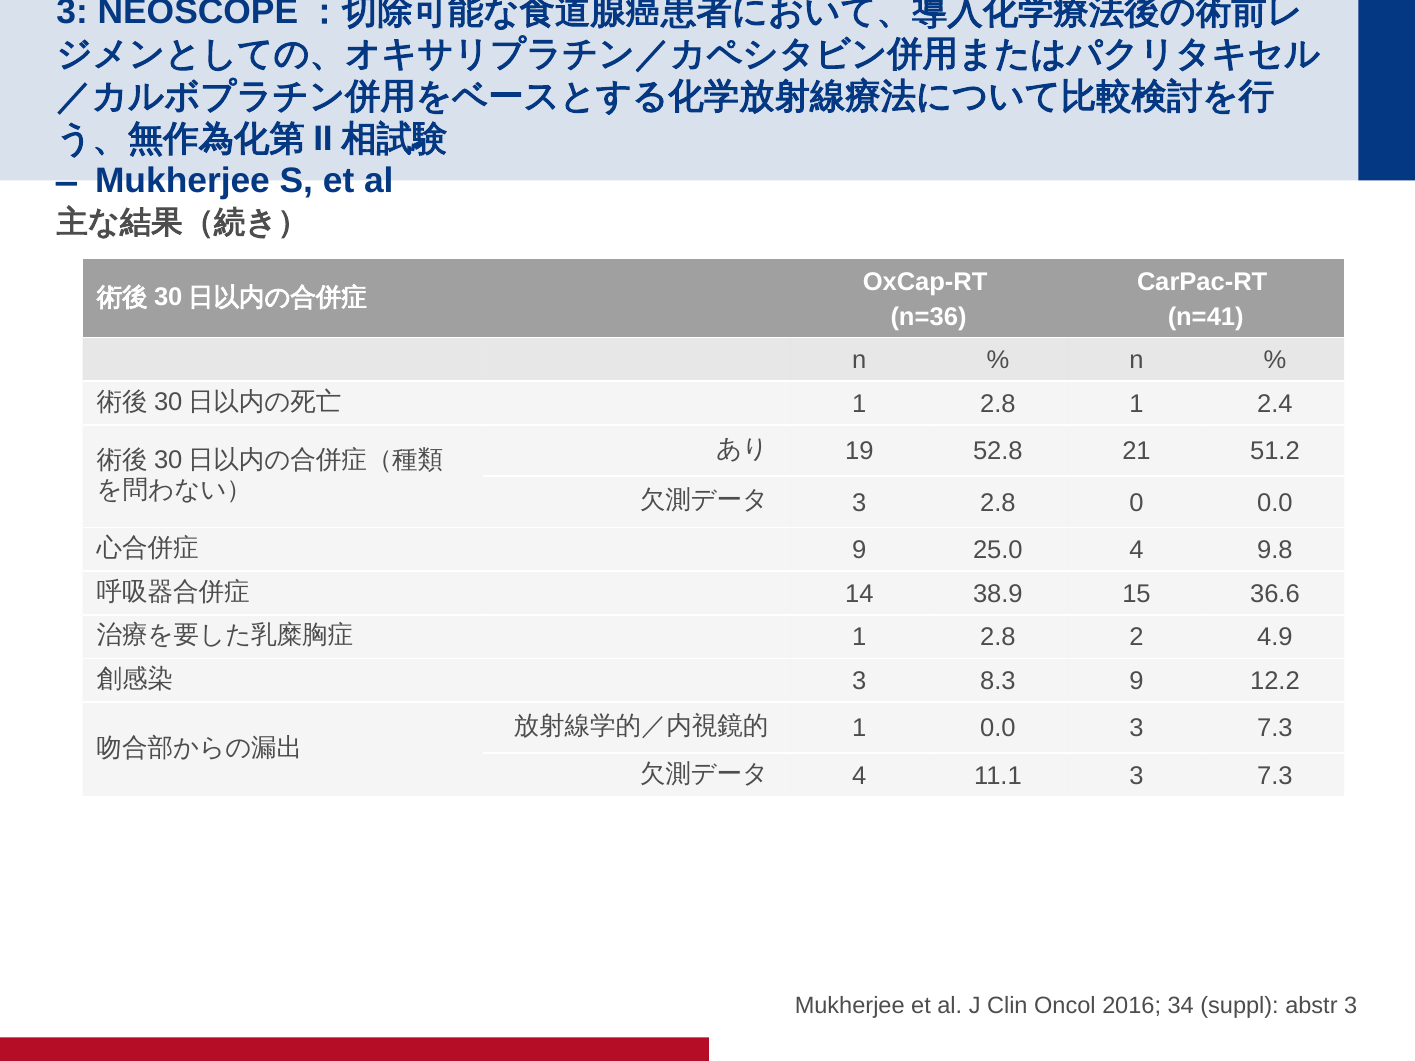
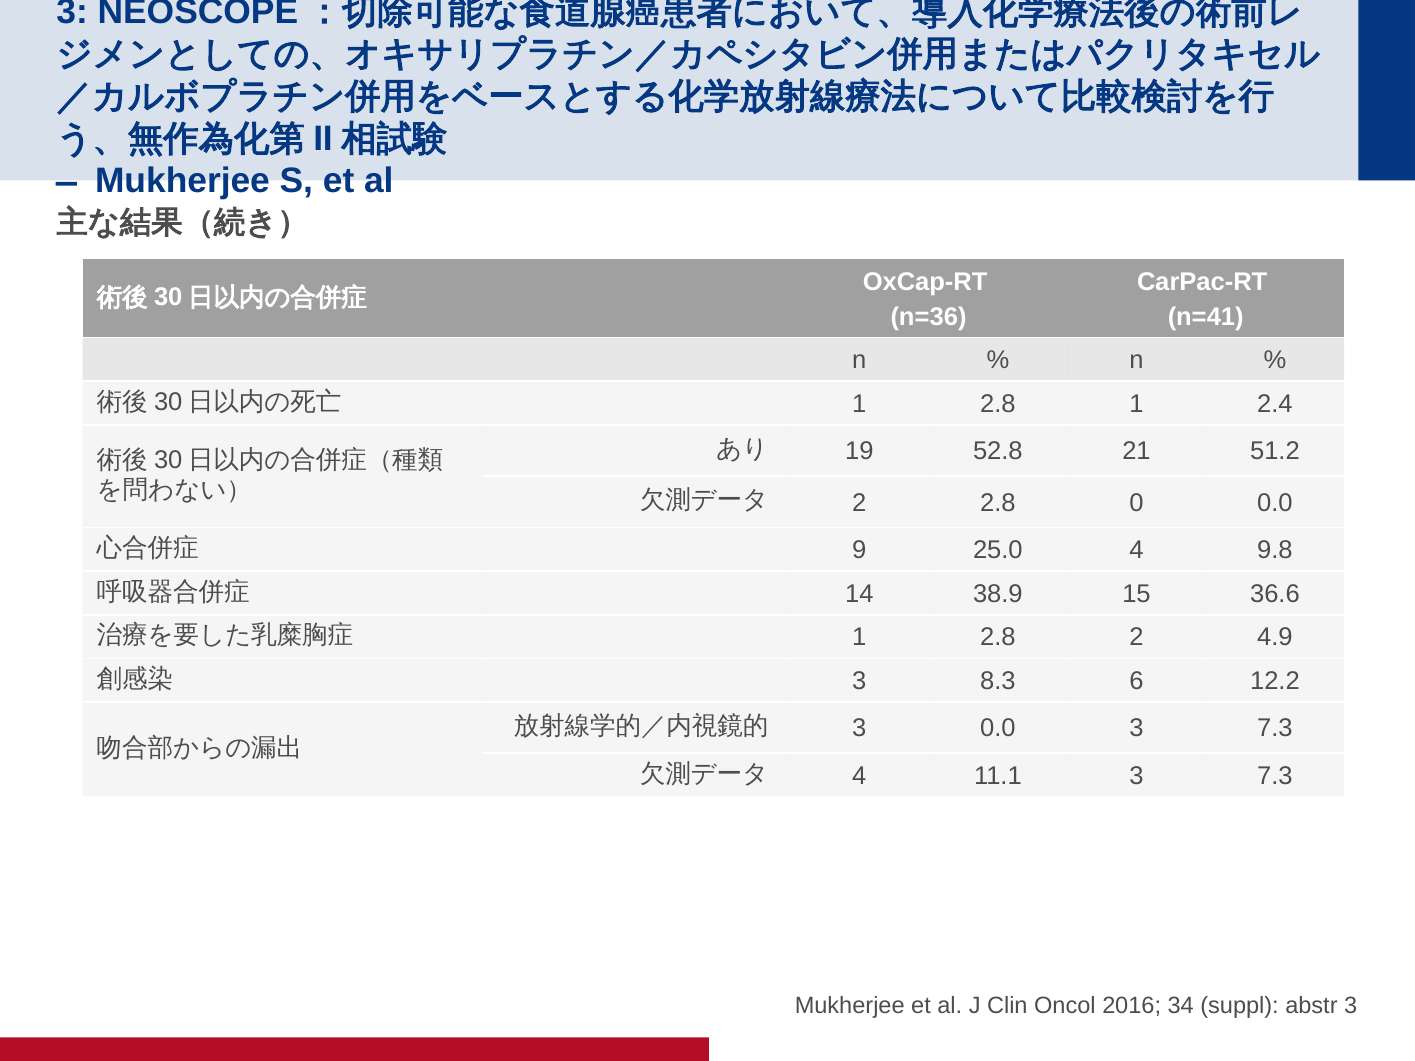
3: 3 -> 2 (859, 503)
8.3 9: 9 -> 6 (1136, 681)
1: 1 -> 3 (859, 729)
